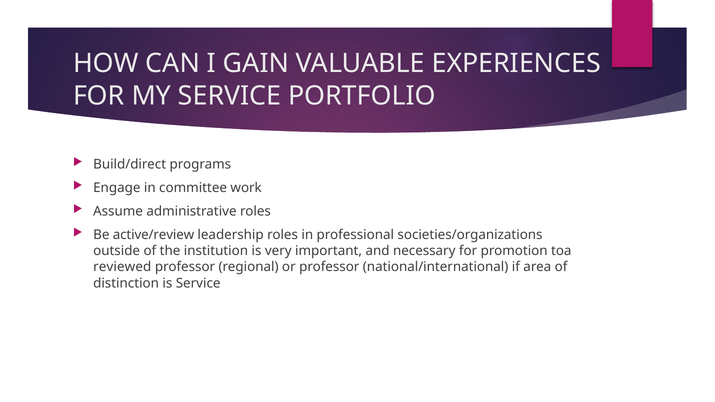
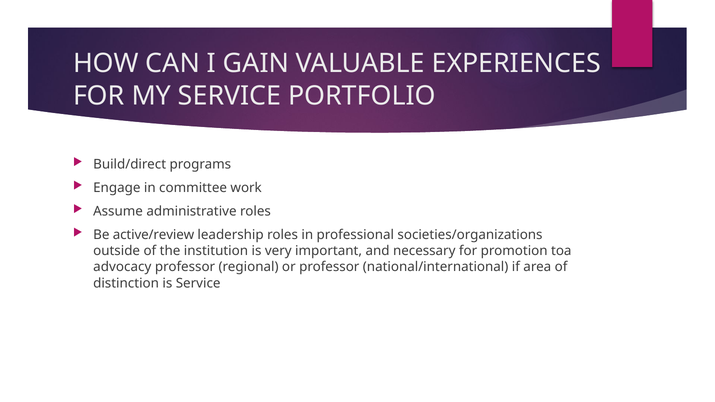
reviewed: reviewed -> advocacy (122, 267)
